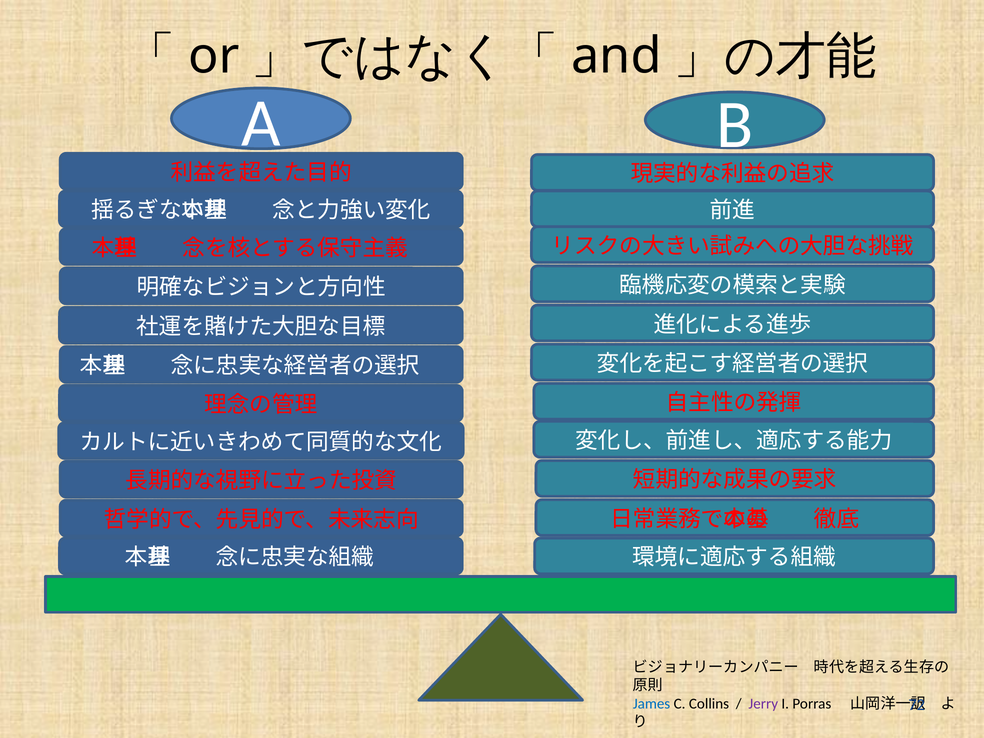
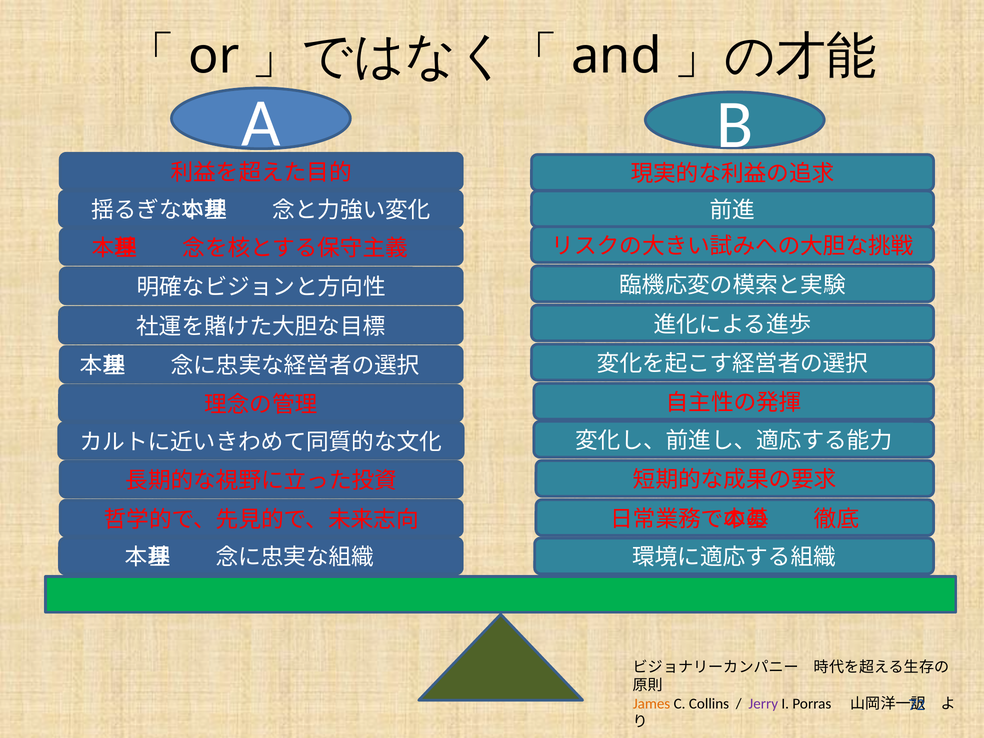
James colour: blue -> orange (652, 704)
